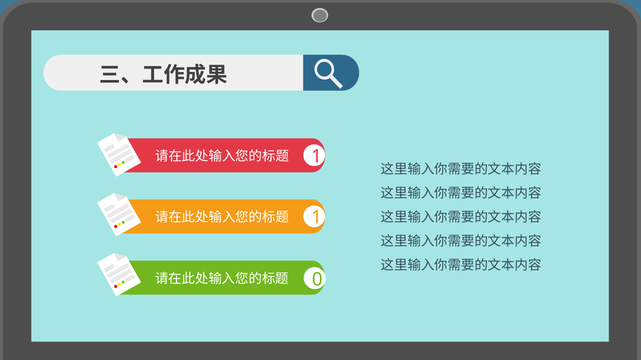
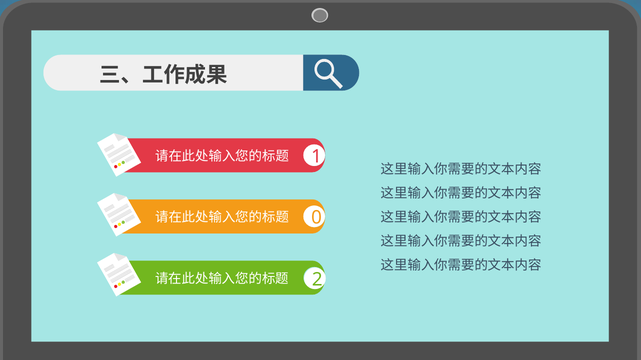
1: 1 -> 0 (317, 218)
0: 0 -> 2 (317, 280)
